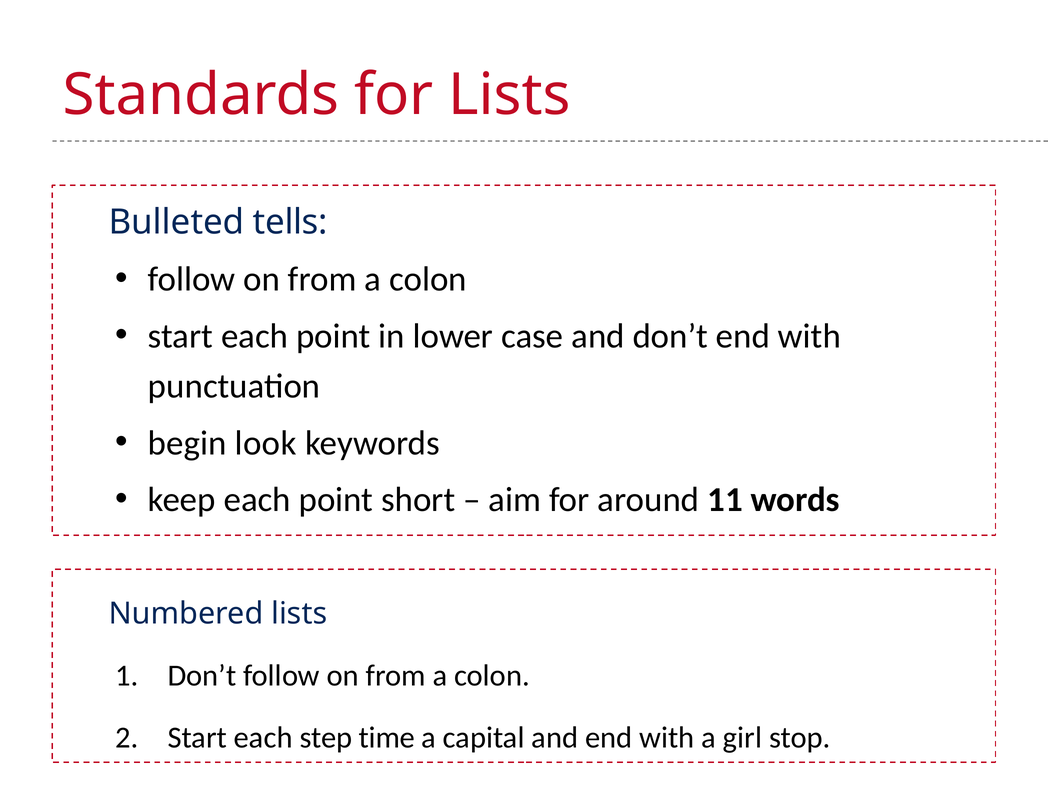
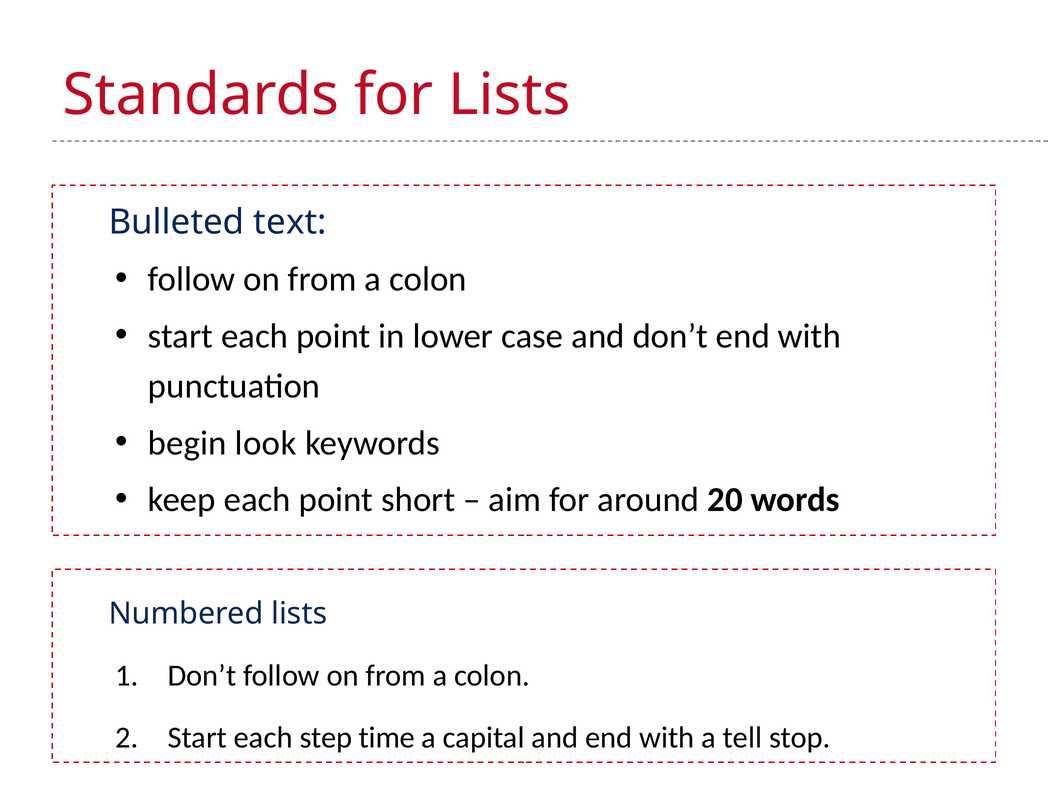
tells: tells -> text (290, 222)
11: 11 -> 20 (725, 500)
girl: girl -> tell (742, 737)
